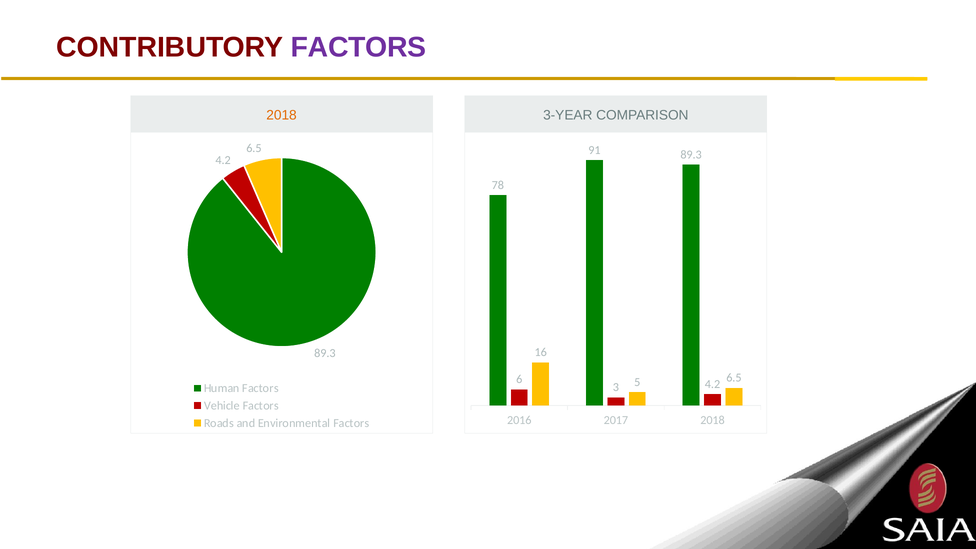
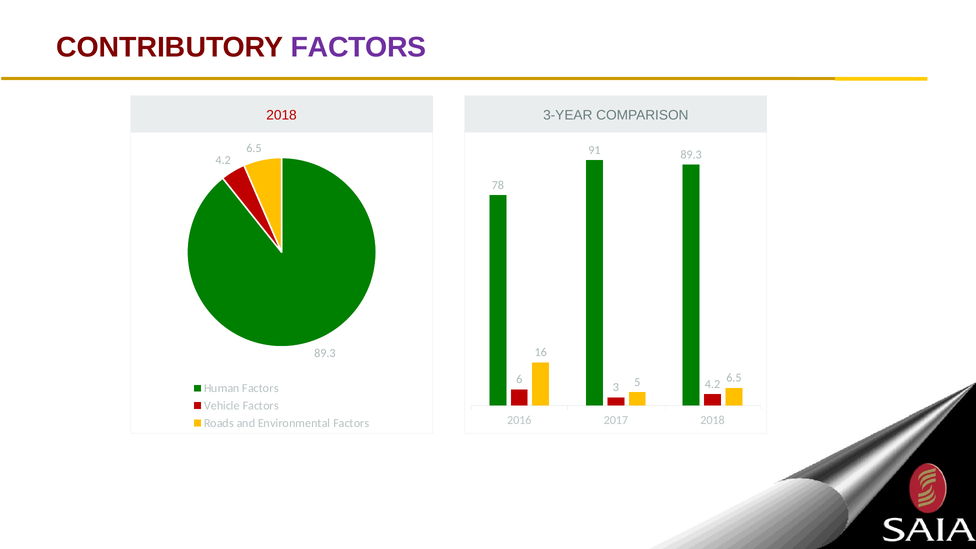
2018 colour: orange -> red (282, 115)
